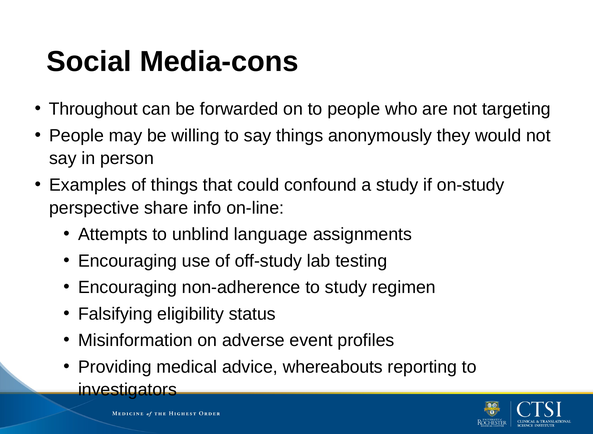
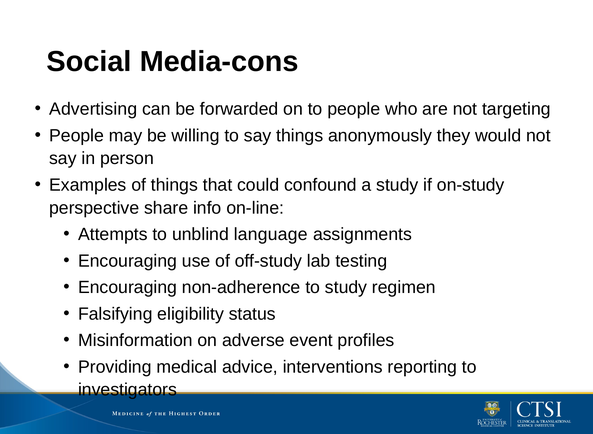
Throughout: Throughout -> Advertising (93, 109)
whereabouts: whereabouts -> interventions (333, 367)
